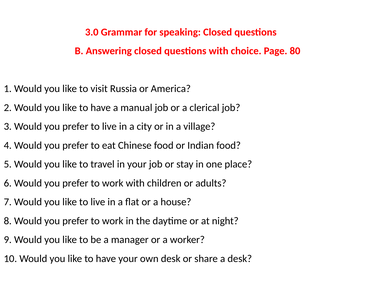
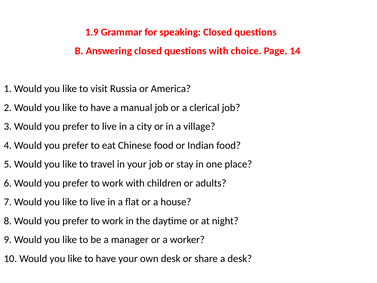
3.0: 3.0 -> 1.9 (92, 32)
80: 80 -> 14 (295, 51)
